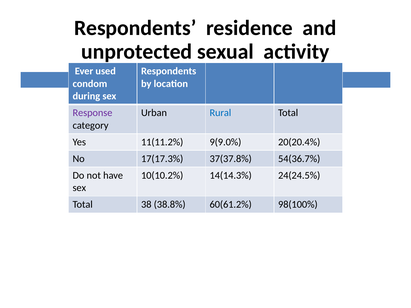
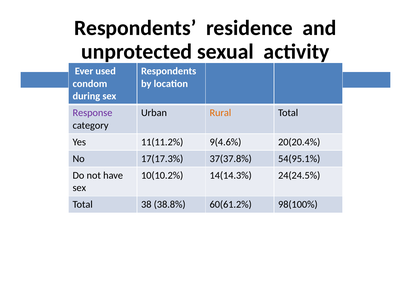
Rural colour: blue -> orange (220, 113)
9(9.0%: 9(9.0% -> 9(4.6% (225, 142)
54(36.7%: 54(36.7% -> 54(95.1% (299, 159)
